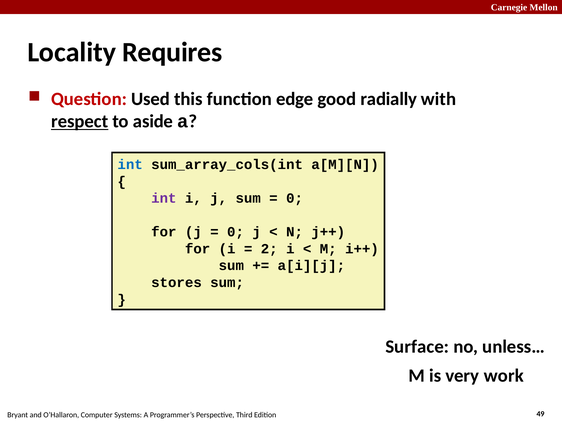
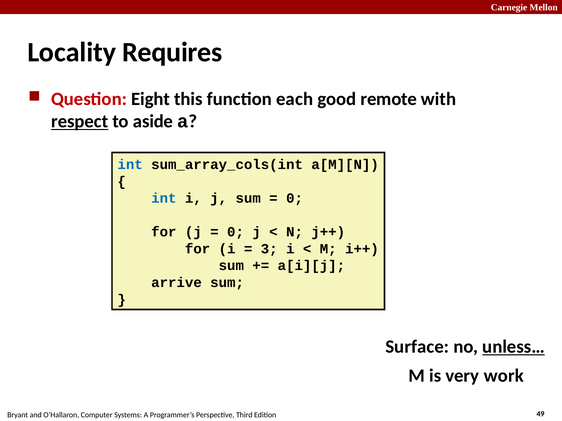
Used: Used -> Eight (151, 99)
edge: edge -> each (295, 99)
radially: radially -> remote (389, 99)
int colour: purple -> blue (164, 199)
2: 2 -> 3 (269, 249)
stores: stores -> arrive (176, 283)
unless… underline: none -> present (513, 347)
